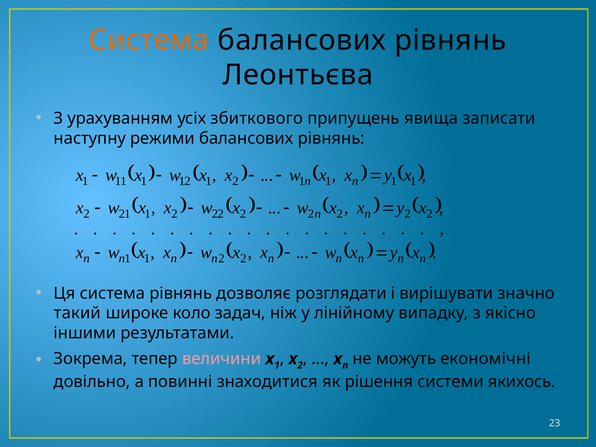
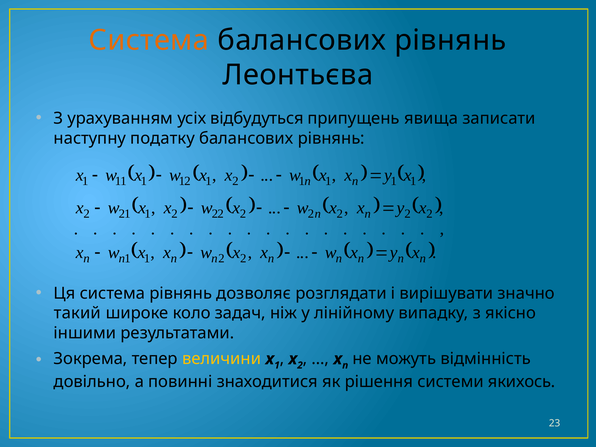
збиткового: збиткового -> відбудуться (257, 118)
режими: режими -> податку (163, 138)
величини colour: pink -> yellow (222, 359)
економічні: економічні -> відмінність (486, 359)
